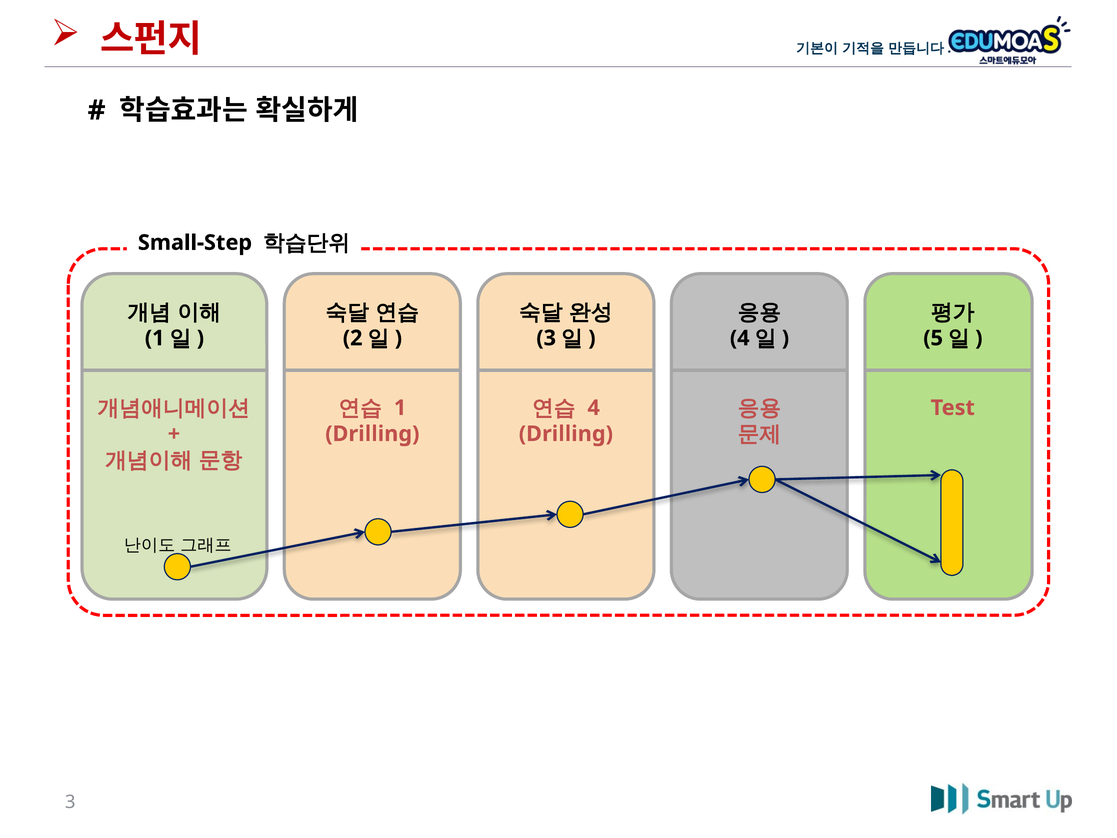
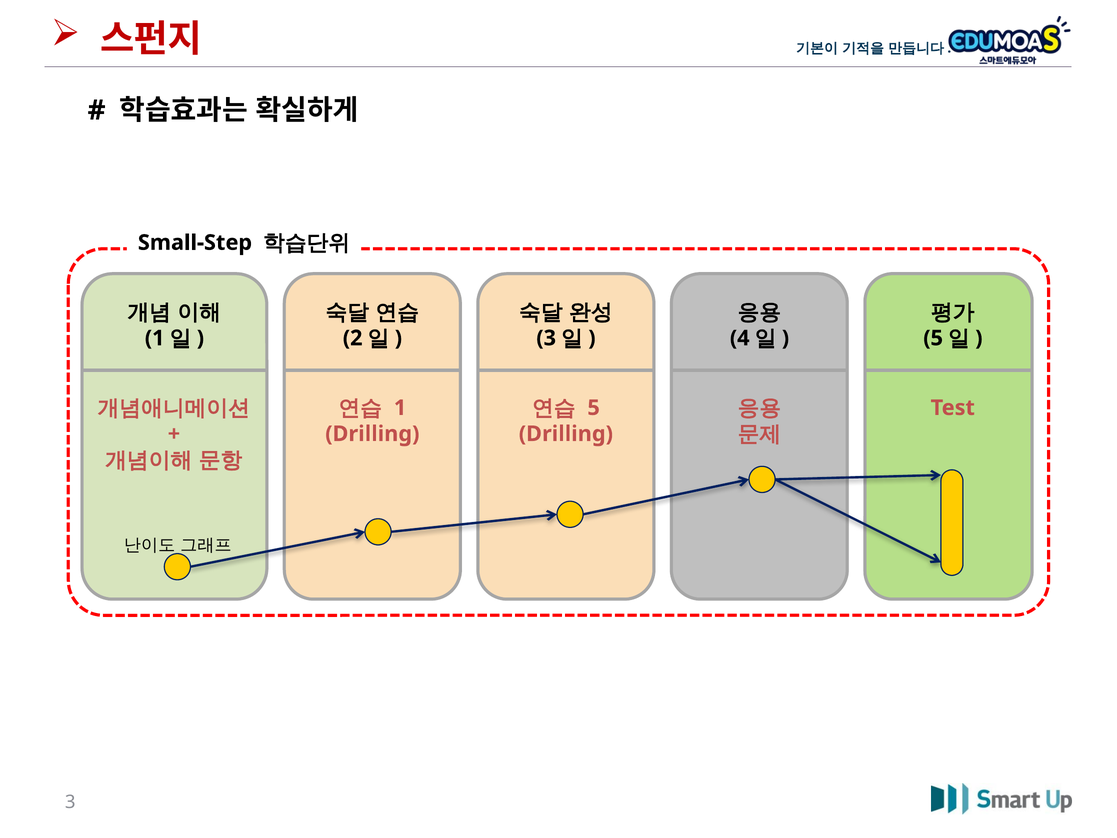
4: 4 -> 5 (594, 408)
